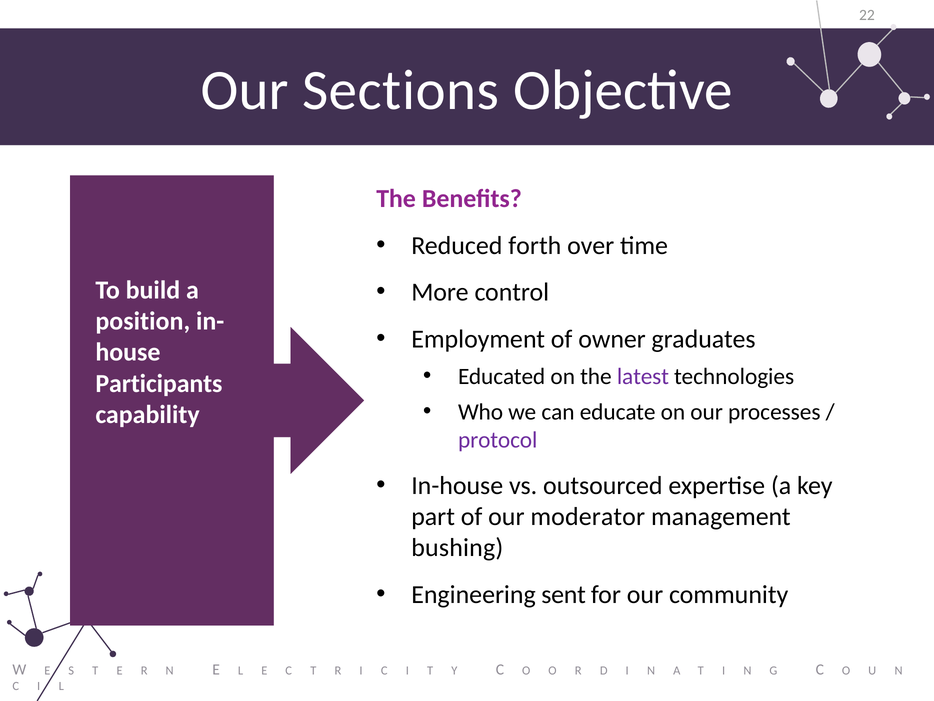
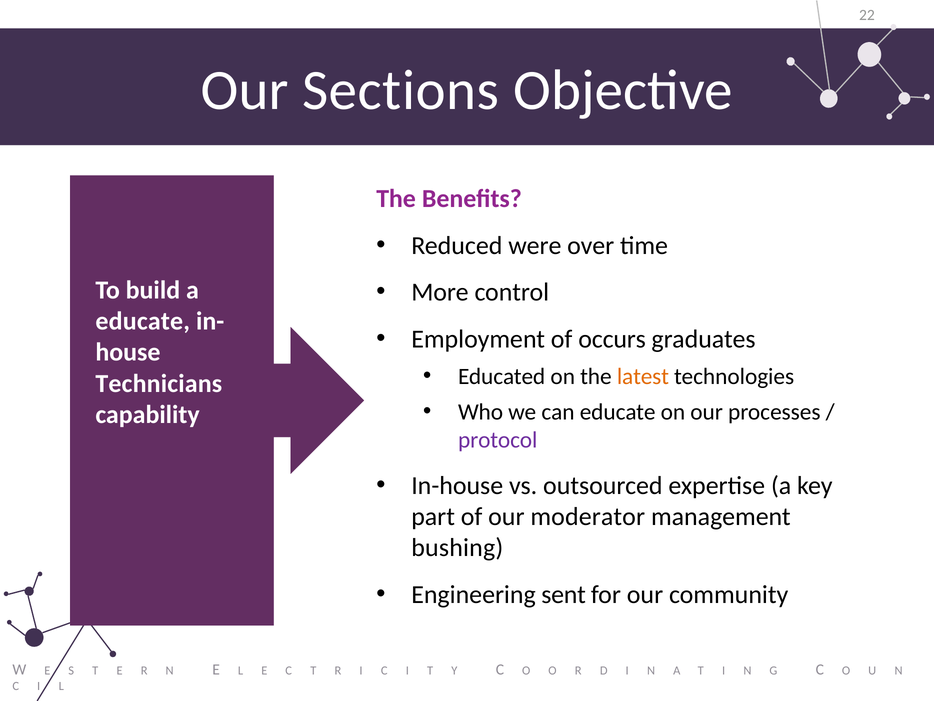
forth: forth -> were (535, 245)
position: position -> educate (143, 321)
owner: owner -> occurs (612, 339)
latest colour: purple -> orange (643, 376)
Participants: Participants -> Technicians (159, 383)
